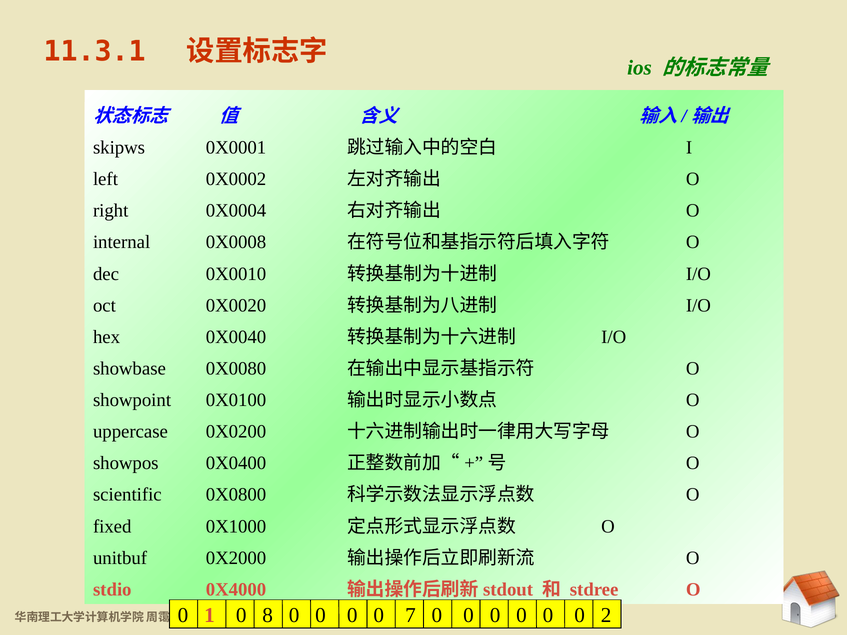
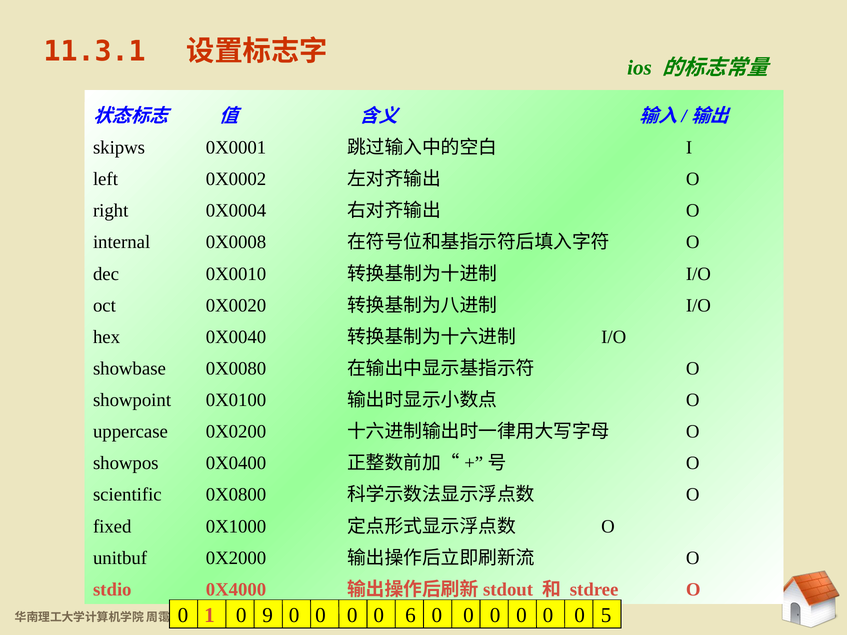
8: 8 -> 9 (268, 616)
7: 7 -> 6 (410, 616)
2: 2 -> 5 (606, 616)
